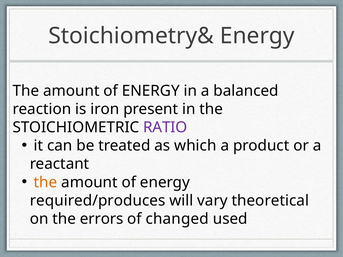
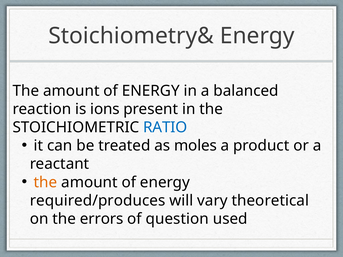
iron: iron -> ions (105, 109)
RATIO colour: purple -> blue (165, 128)
which: which -> moles (195, 146)
changed: changed -> question (177, 219)
